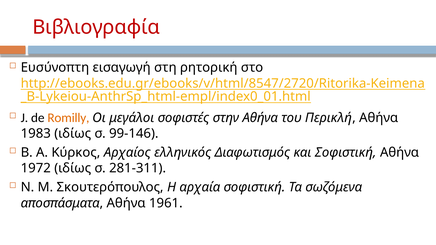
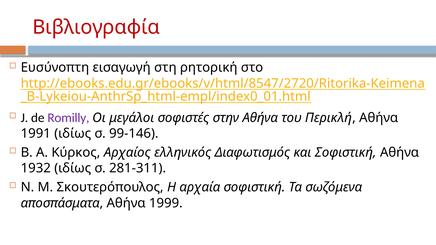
Romilly colour: orange -> purple (68, 118)
1983: 1983 -> 1991 (36, 134)
1972: 1972 -> 1932 (36, 168)
1961: 1961 -> 1999 (166, 203)
